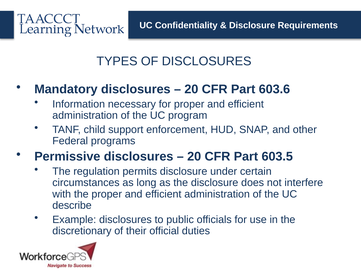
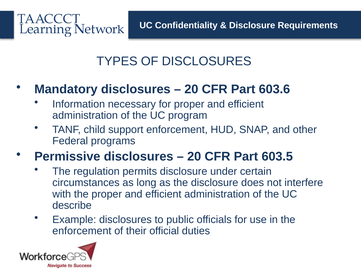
discretionary: discretionary -> enforcement (82, 231)
